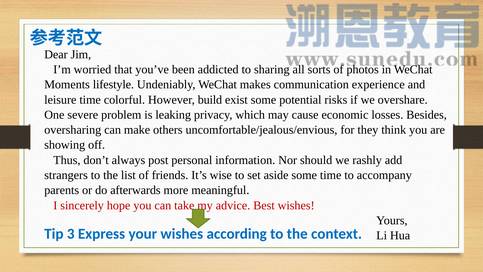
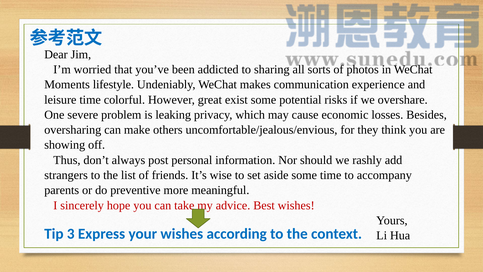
build: build -> great (210, 100)
afterwards: afterwards -> preventive (135, 190)
